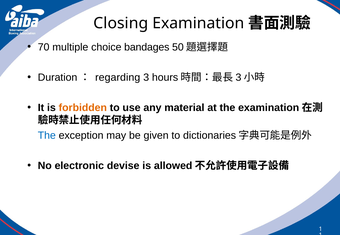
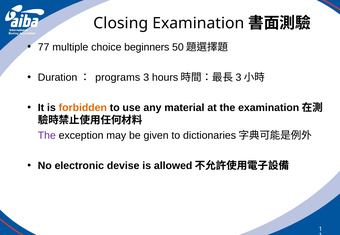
70: 70 -> 77 (44, 47)
bandages: bandages -> beginners (147, 47)
regarding: regarding -> programs (118, 78)
The colour: blue -> purple (47, 136)
